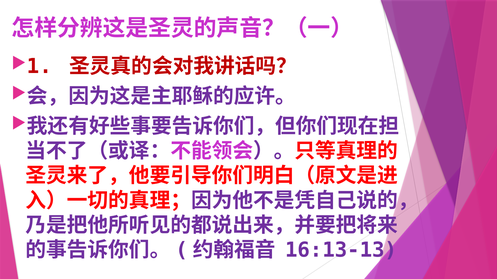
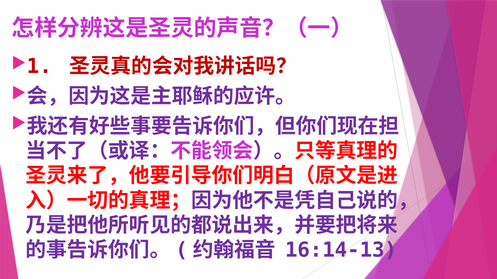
16:13-13: 16:13-13 -> 16:14-13 (341, 251)
